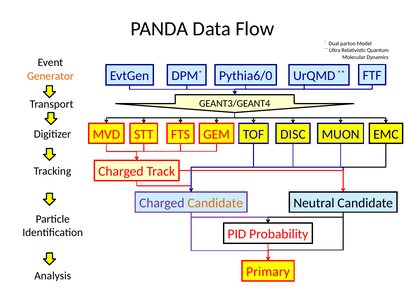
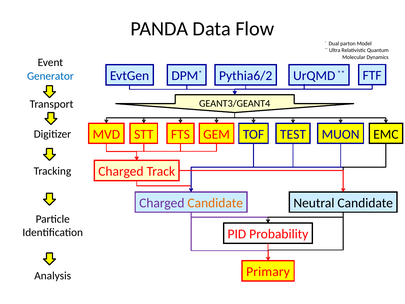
Generator colour: orange -> blue (50, 76)
Pythia6/0: Pythia6/0 -> Pythia6/2 (246, 76)
DISC: DISC -> TEST (293, 134)
